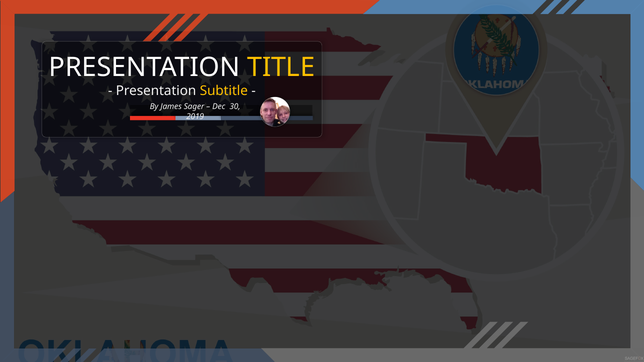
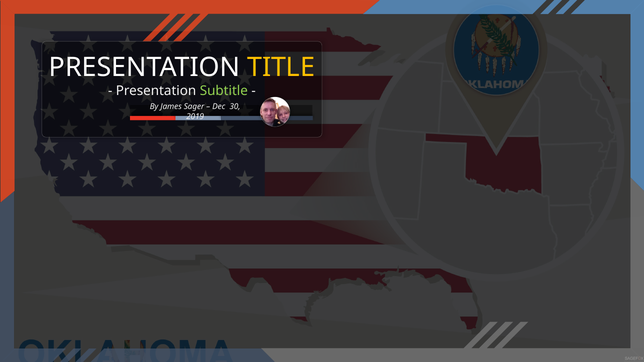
Subtitle colour: yellow -> light green (224, 91)
